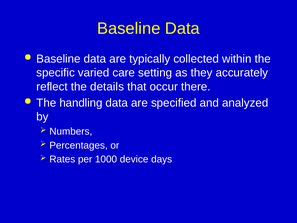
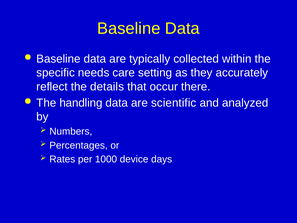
varied: varied -> needs (94, 73)
specified: specified -> scientific (174, 103)
